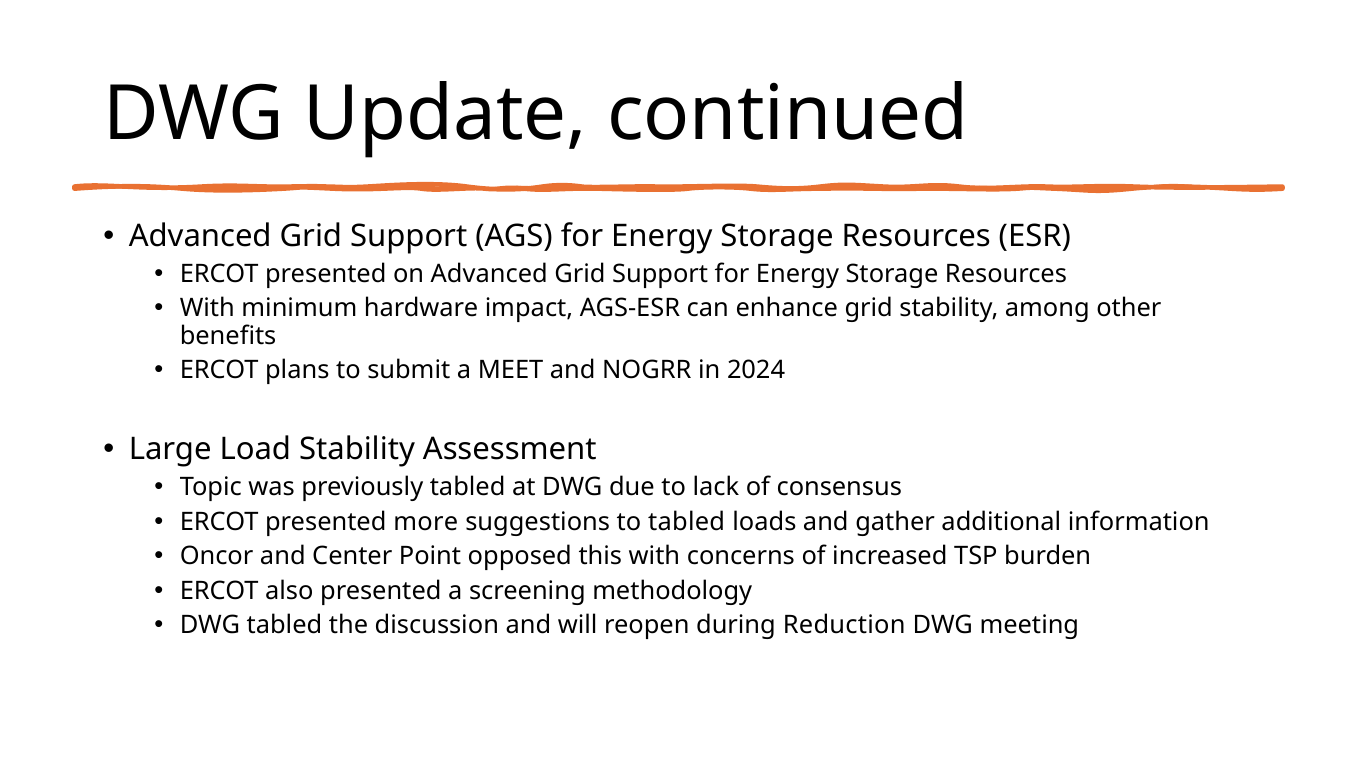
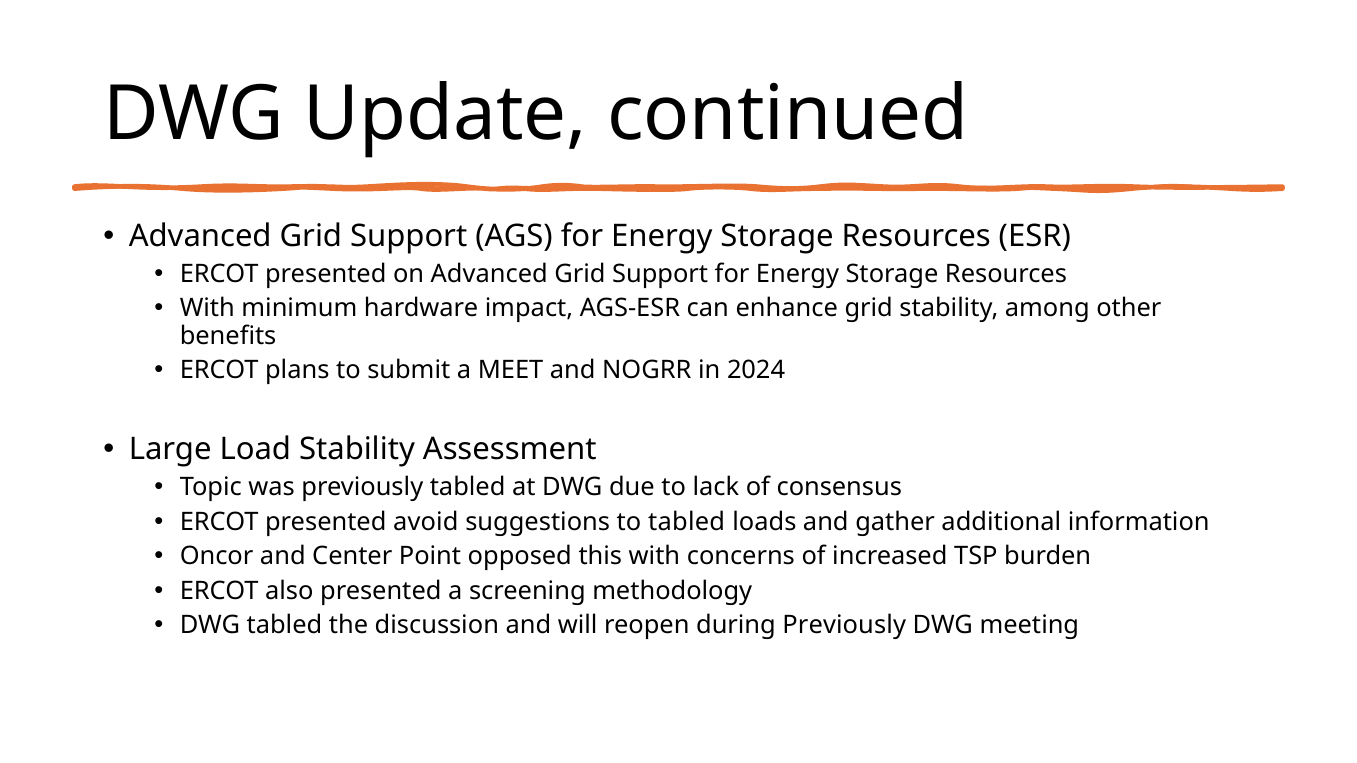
more: more -> avoid (426, 522)
during Reduction: Reduction -> Previously (844, 625)
